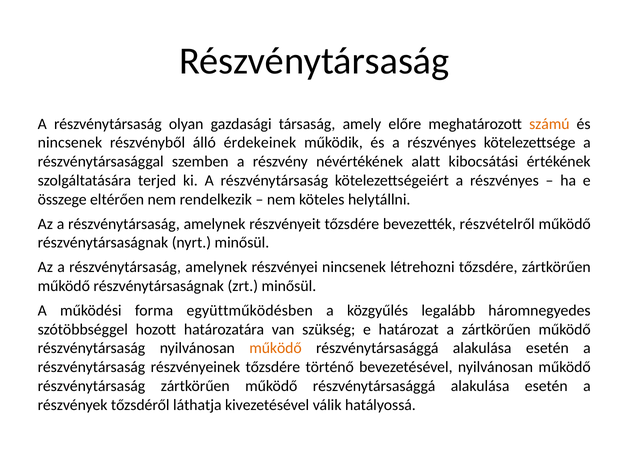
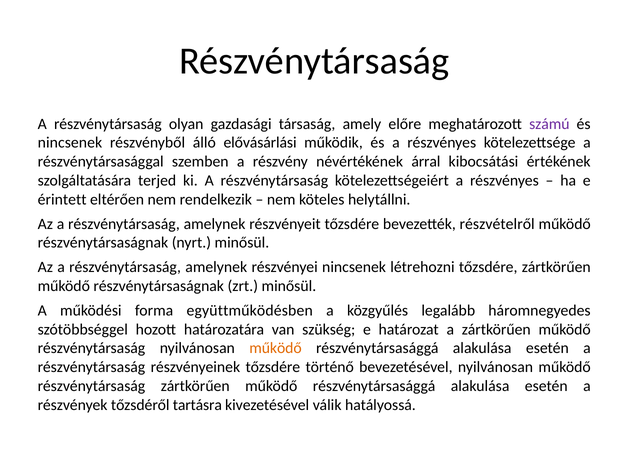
számú colour: orange -> purple (549, 124)
érdekeinek: érdekeinek -> elővásárlási (260, 143)
alatt: alatt -> árral (426, 161)
összege: összege -> érintett (62, 199)
láthatja: láthatja -> tartásra (197, 405)
